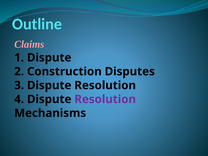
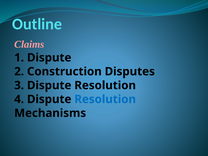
Resolution colour: purple -> blue (105, 99)
